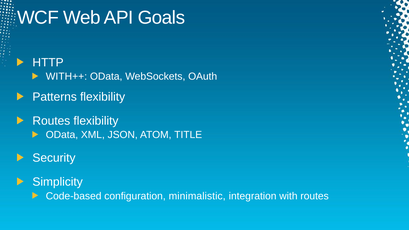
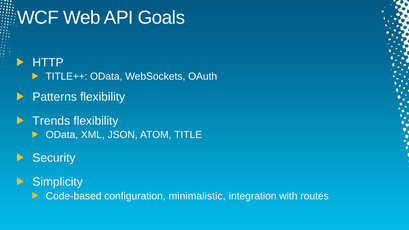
WITH++: WITH++ -> TITLE++ (67, 77)
Routes: Routes -> Trends (51, 121)
